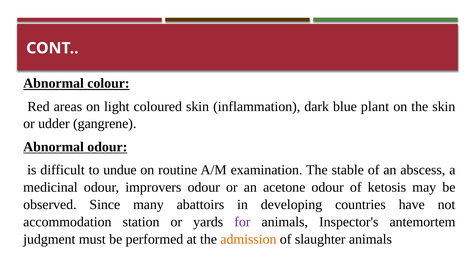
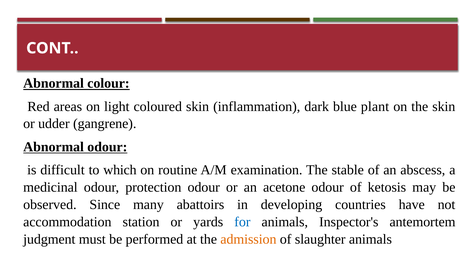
undue: undue -> which (120, 170)
improvers: improvers -> protection (153, 187)
for colour: purple -> blue (242, 222)
